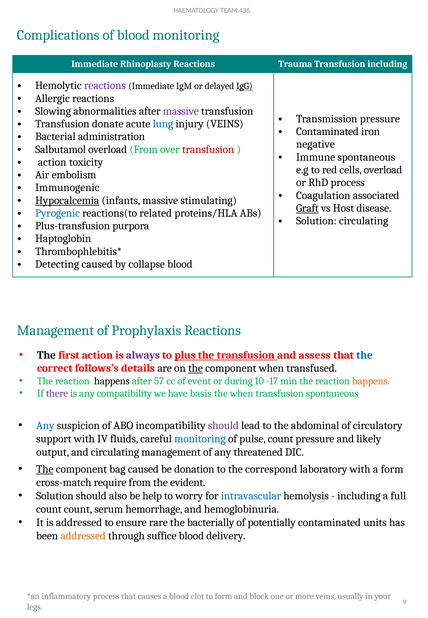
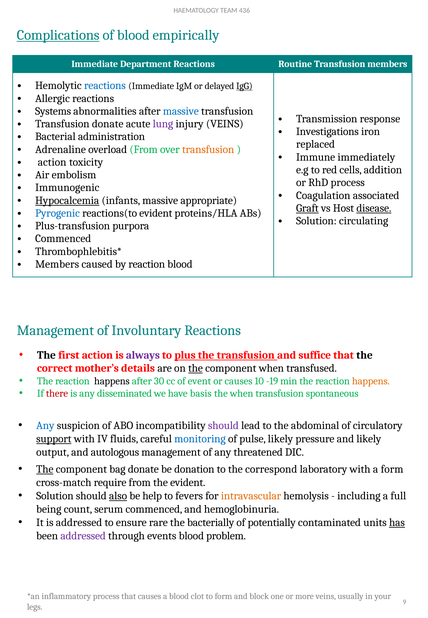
Complications underline: none -> present (58, 35)
blood monitoring: monitoring -> empirically (186, 35)
Rhinoplasty: Rhinoplasty -> Department (146, 64)
Trauma: Trauma -> Routine (295, 64)
Transfusion including: including -> members (387, 64)
reactions colour: purple -> blue (105, 86)
Slowing: Slowing -> Systems (53, 111)
massive colour: purple -> blue (181, 111)
Transmission pressure: pressure -> response (380, 119)
lung colour: blue -> purple (163, 124)
Contaminated: Contaminated -> Investigations (327, 132)
negative: negative -> replaced (315, 144)
Salbutamol: Salbutamol -> Adrenaline (60, 149)
transfusion colour: red -> orange (208, 149)
Immune spontaneous: spontaneous -> immediately (366, 157)
cells overload: overload -> addition (383, 170)
stimulating: stimulating -> appropriate (209, 200)
disease underline: none -> present (374, 208)
reactions(to related: related -> evident (156, 213)
Haptoglobin: Haptoglobin -> Commenced (63, 239)
Detecting: Detecting -> Members (57, 264)
by collapse: collapse -> reaction (147, 264)
Prophylaxis: Prophylaxis -> Involuntary (146, 330)
assess: assess -> suffice (315, 355)
the colour: blue -> black (365, 355)
follows’s: follows’s -> mother’s (97, 368)
57: 57 -> 30 (159, 381)
or during: during -> causes (239, 381)
-17: -17 -> -19 (272, 381)
there colour: purple -> red (57, 394)
compatibility: compatibility -> disseminated (124, 394)
support underline: none -> present (54, 439)
pulse count: count -> likely (280, 439)
and circulating: circulating -> autologous (115, 452)
bag caused: caused -> donate (143, 469)
also underline: none -> present (118, 496)
worry: worry -> fevers (189, 496)
intravascular colour: blue -> orange (251, 496)
count: count -> being (49, 509)
serum hemorrhage: hemorrhage -> commenced (154, 509)
has underline: none -> present (397, 523)
addressed colour: orange -> purple (83, 536)
suffice: suffice -> events (162, 536)
delivery: delivery -> problem (226, 536)
